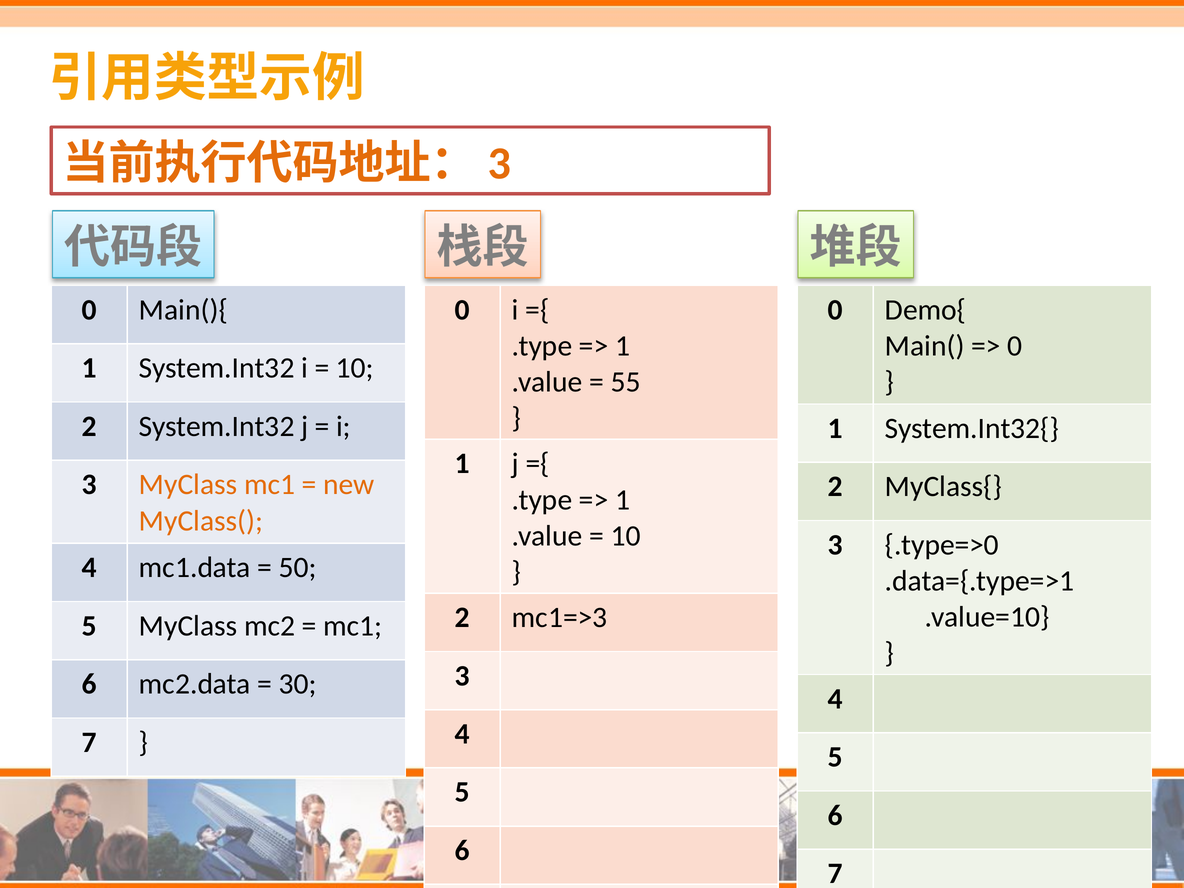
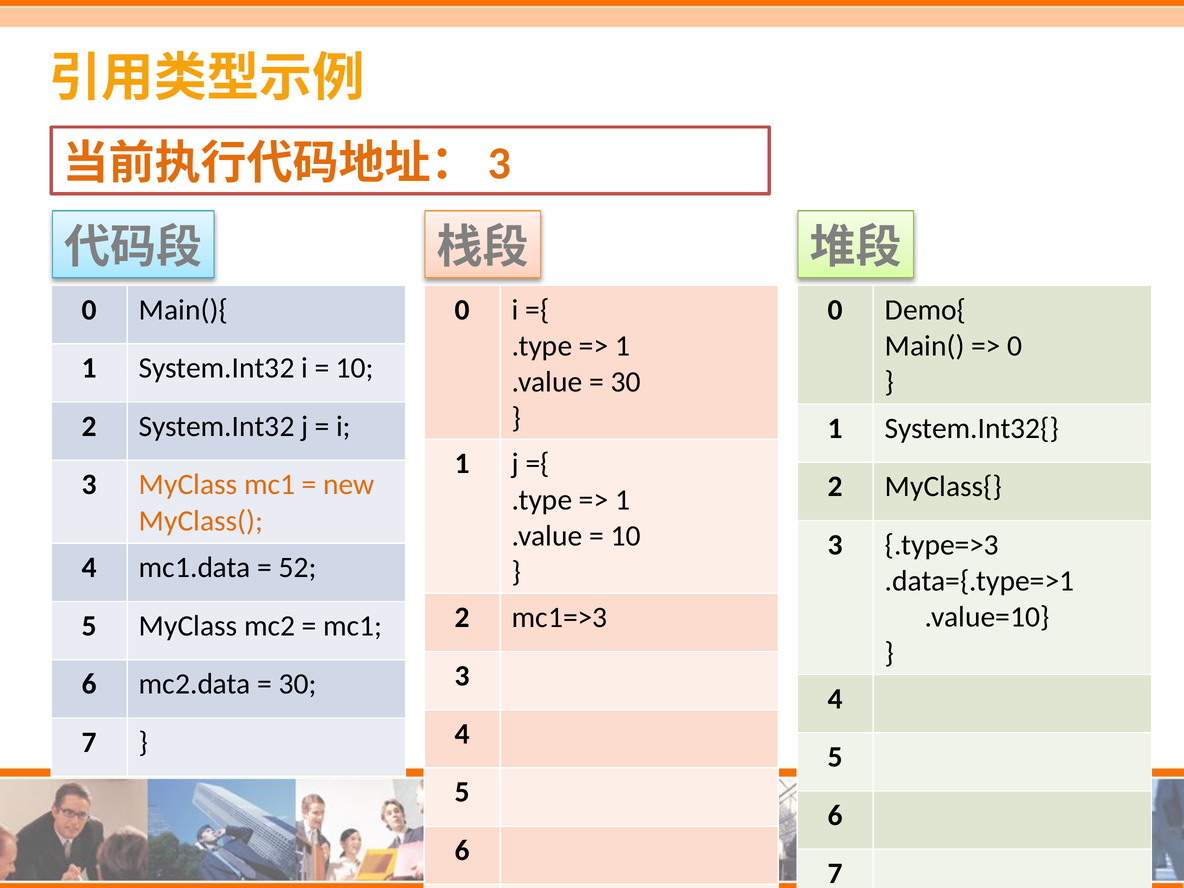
55: 55 -> 30 (626, 382)
.type=>0: .type=>0 -> .type=>3 (942, 545)
50: 50 -> 52 (298, 568)
